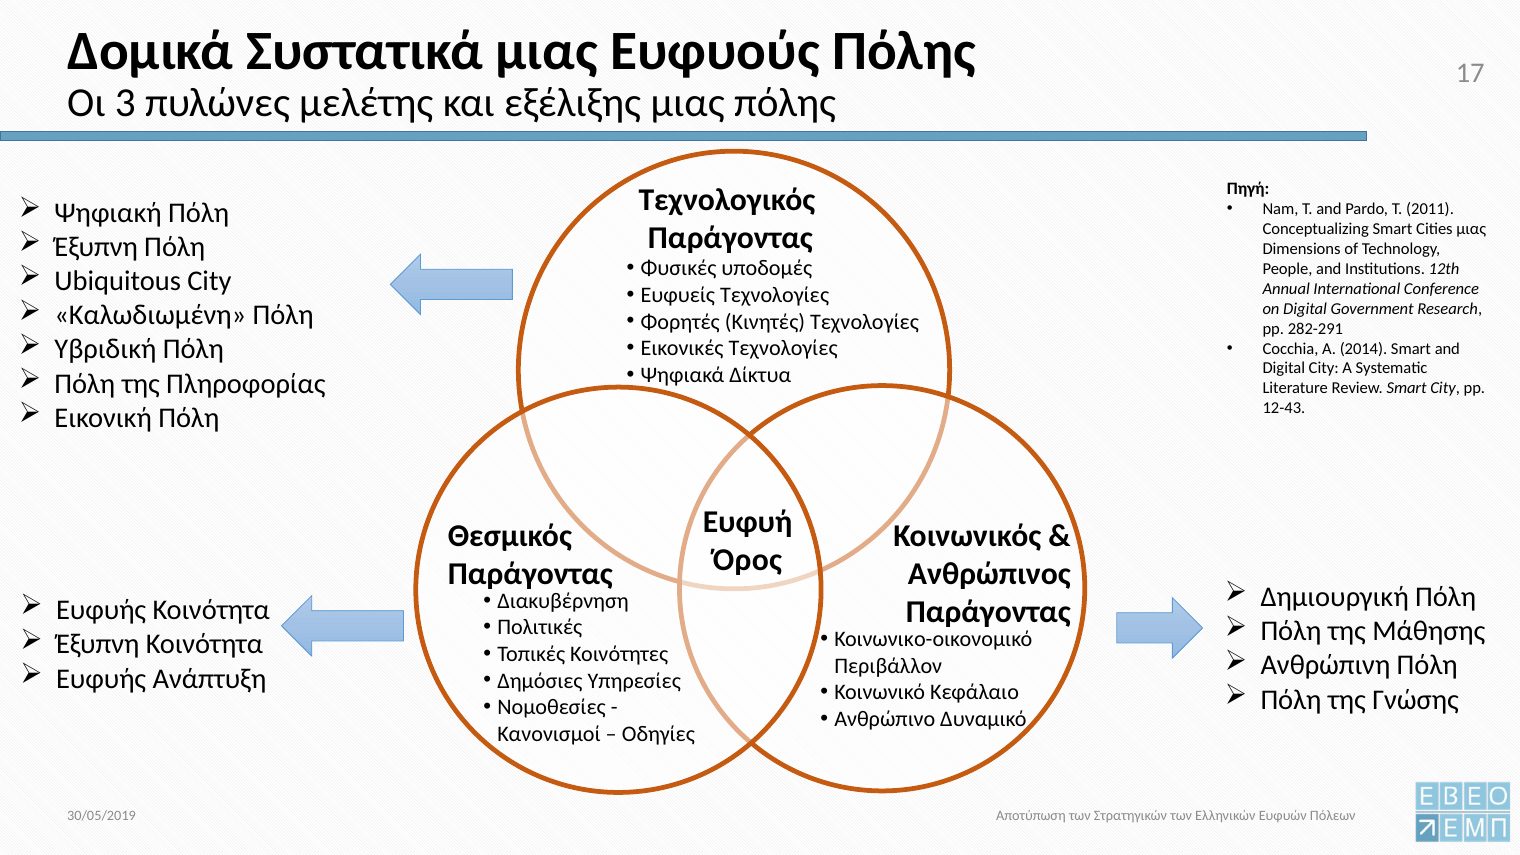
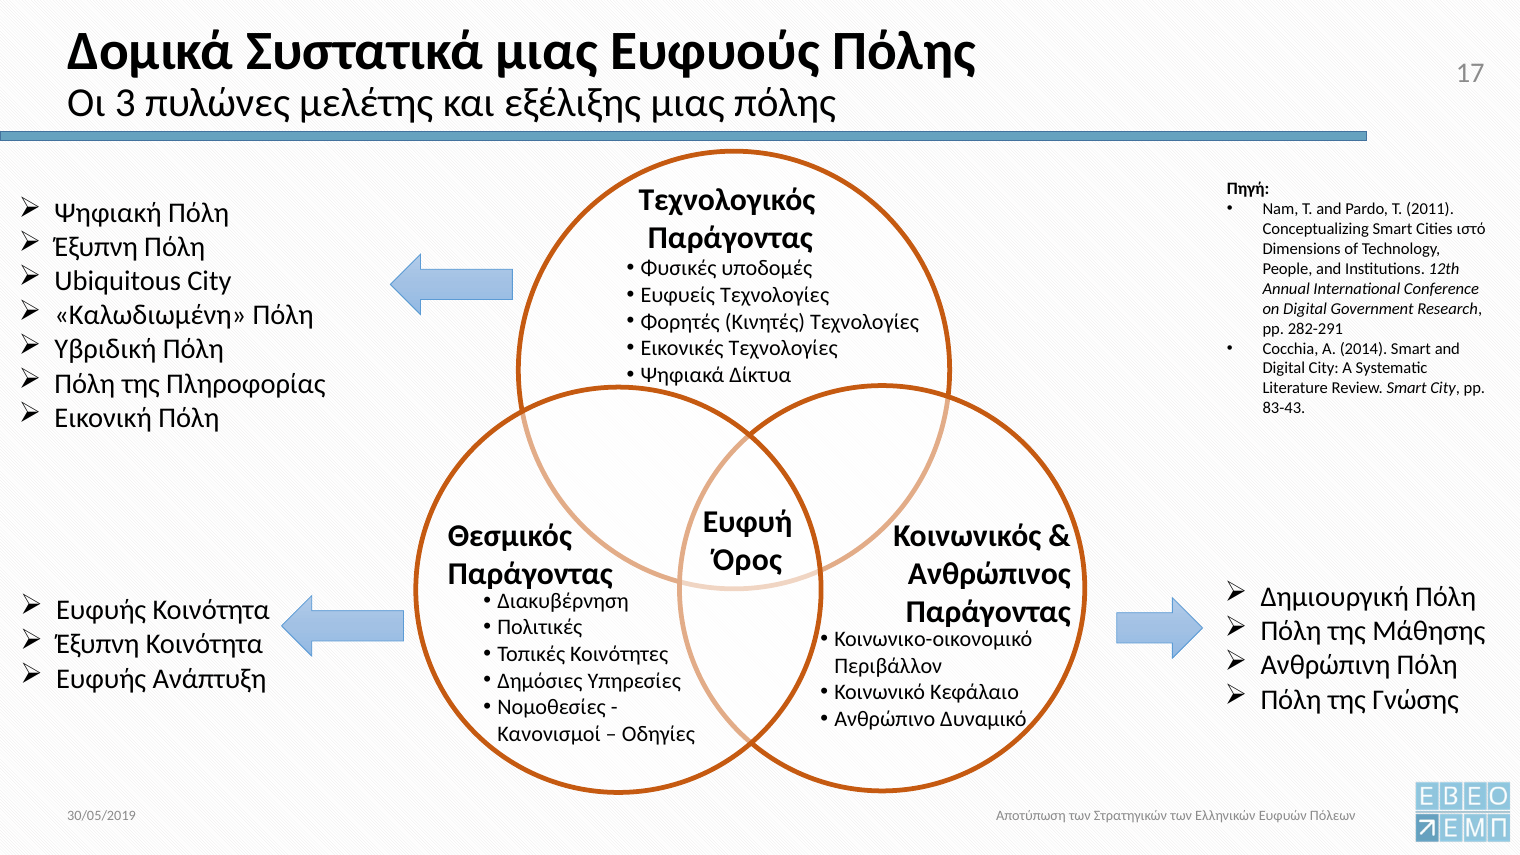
Cities μιας: μιας -> ιστό (1471, 229)
12-43: 12-43 -> 83-43 (1284, 408)
